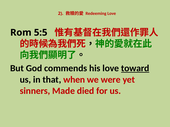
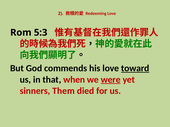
5:5: 5:5 -> 5:3 (41, 33)
were underline: none -> present (111, 80)
Made: Made -> Them (63, 91)
